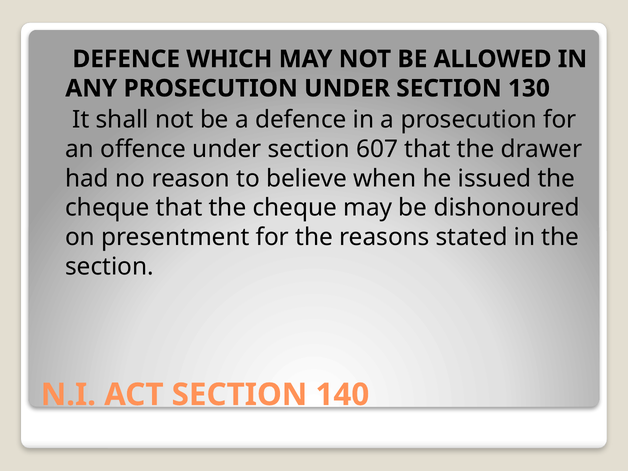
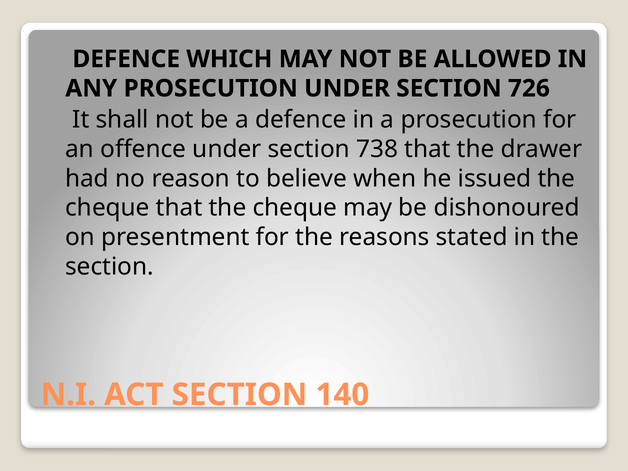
130: 130 -> 726 (529, 88)
607: 607 -> 738 (377, 149)
